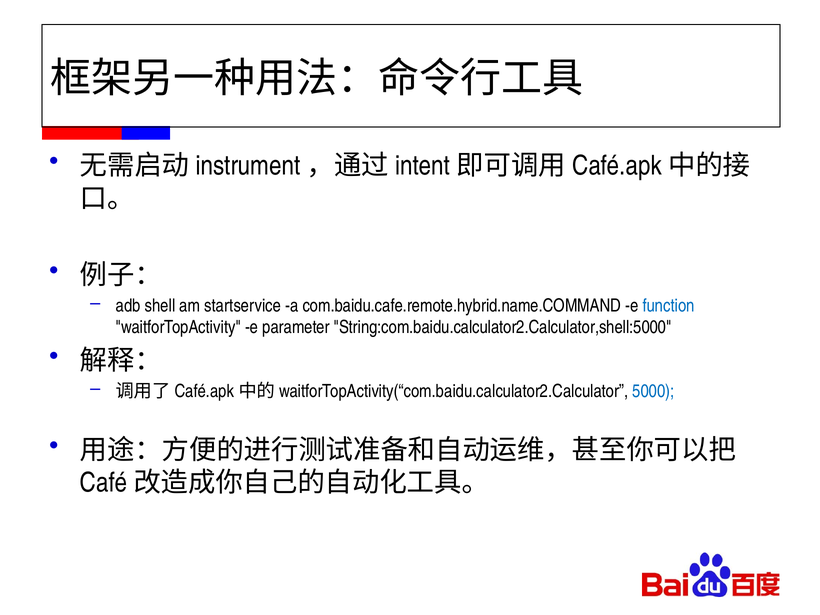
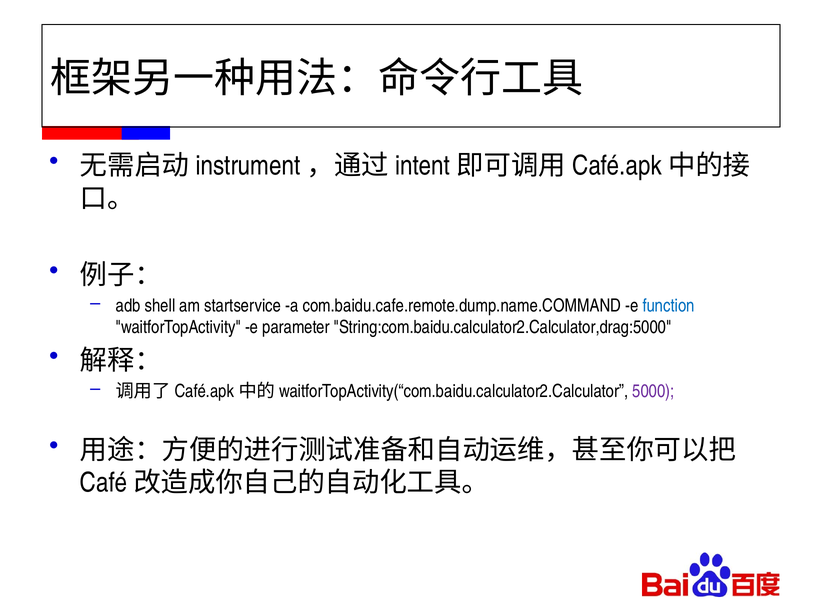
com.baidu.cafe.remote.hybrid.name.COMMAND: com.baidu.cafe.remote.hybrid.name.COMMAND -> com.baidu.cafe.remote.dump.name.COMMAND (462, 306)
String:com.baidu.calculator2.Calculator,shell:5000: String:com.baidu.calculator2.Calculator,shell:5000 -> String:com.baidu.calculator2.Calculator,drag:5000 (503, 327)
5000 colour: blue -> purple (653, 391)
